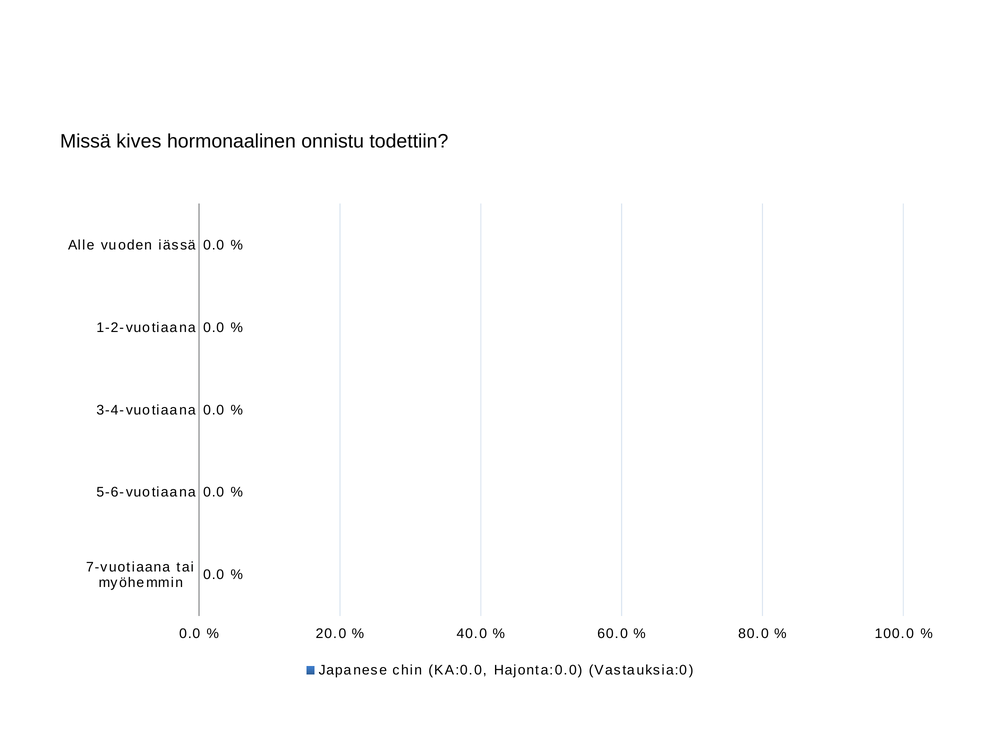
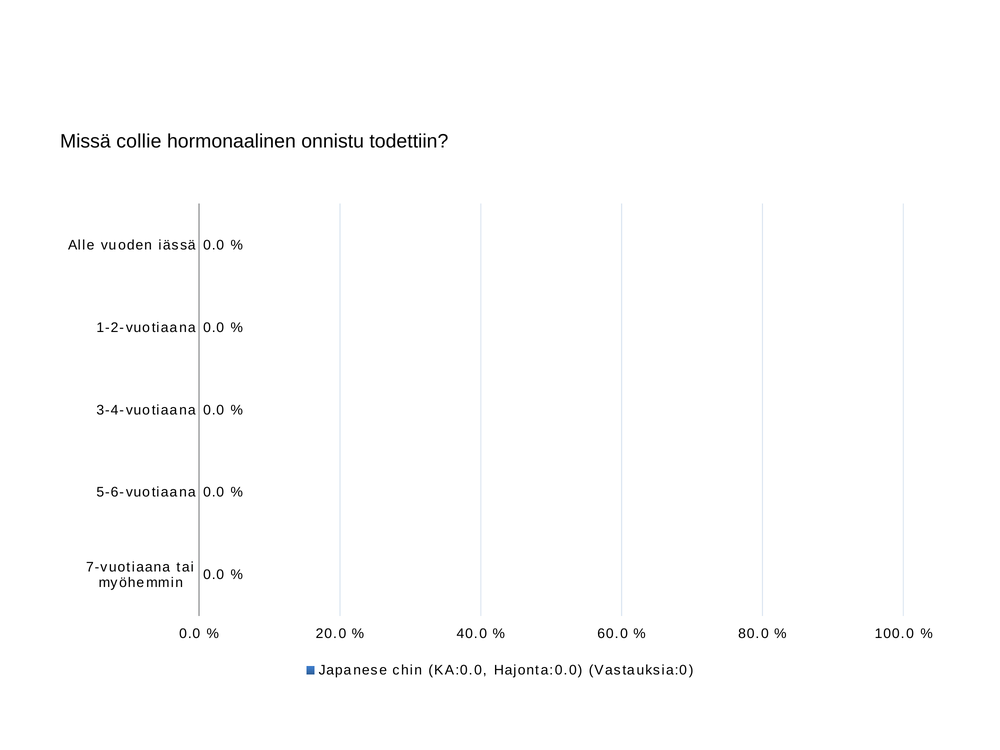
kives: kives -> collie (139, 141)
